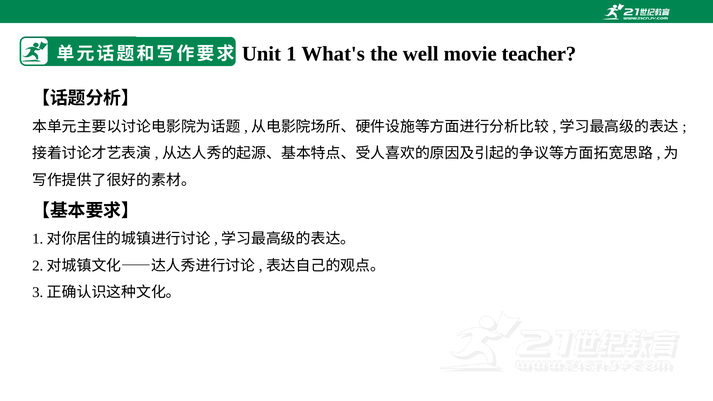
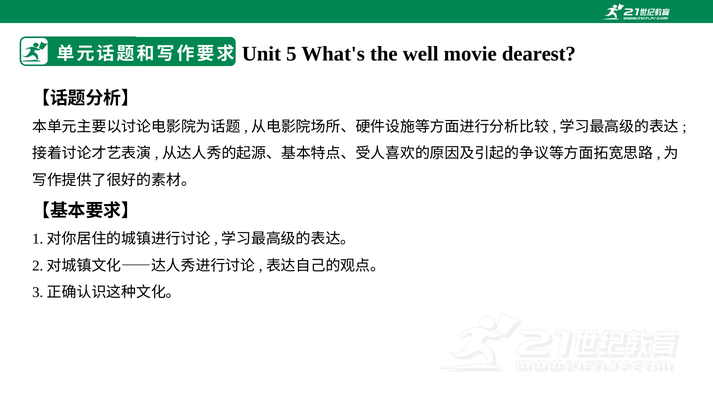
1: 1 -> 5 (291, 54)
teacher: teacher -> dearest (539, 54)
